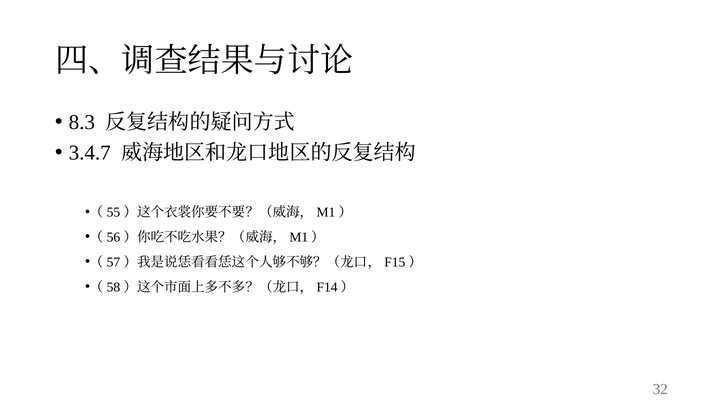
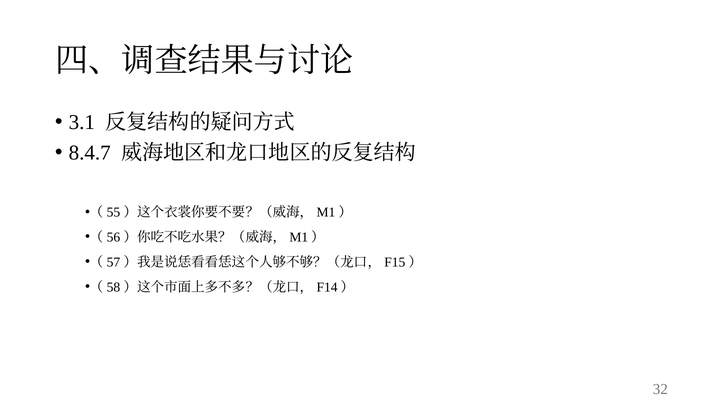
8.3: 8.3 -> 3.1 (82, 122)
3.4.7: 3.4.7 -> 8.4.7 (90, 153)
